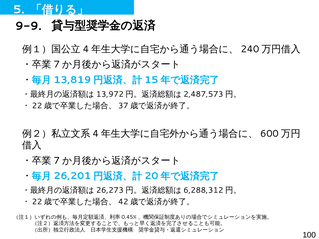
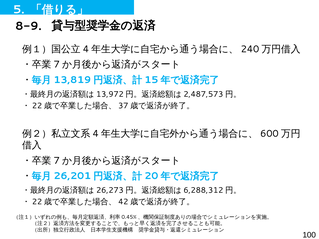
9-9: 9-9 -> 8-9 (28, 26)
